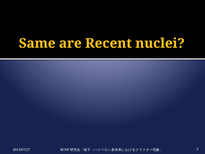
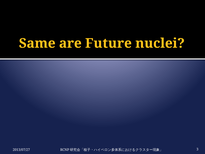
Recent: Recent -> Future (108, 43)
